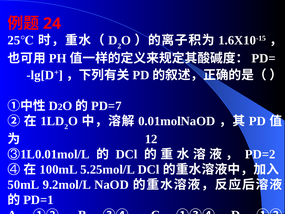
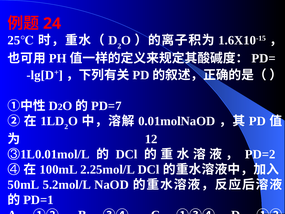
5.25mol/L: 5.25mol/L -> 2.25mol/L (108, 169)
9.2mol/L: 9.2mol/L -> 5.2mol/L (67, 185)
